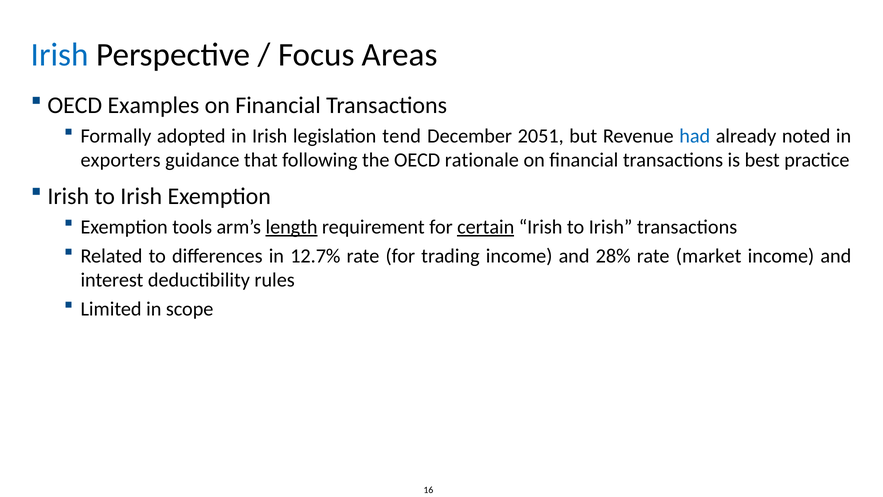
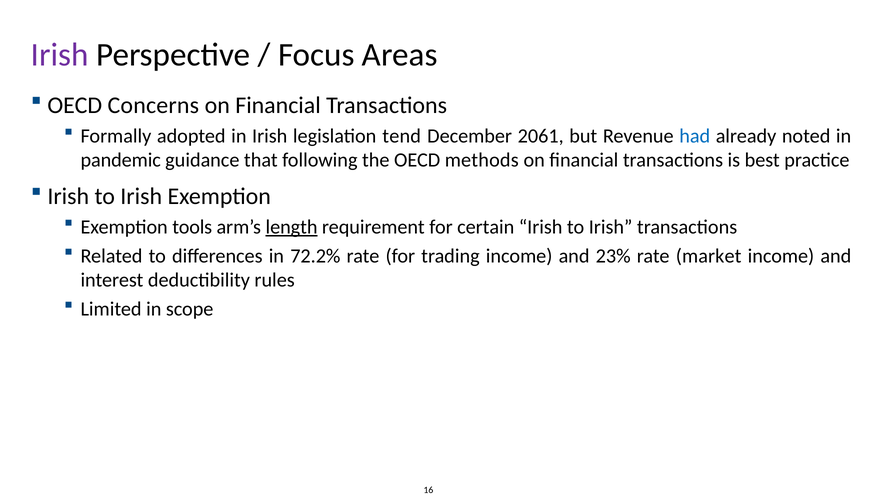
Irish colour: blue -> purple (60, 55)
Examples: Examples -> Concerns (153, 105)
2051: 2051 -> 2061 (541, 136)
exporters: exporters -> pandemic (121, 160)
rationale: rationale -> methods (482, 160)
certain underline: present -> none (486, 227)
12.7%: 12.7% -> 72.2% (315, 256)
28%: 28% -> 23% (613, 256)
